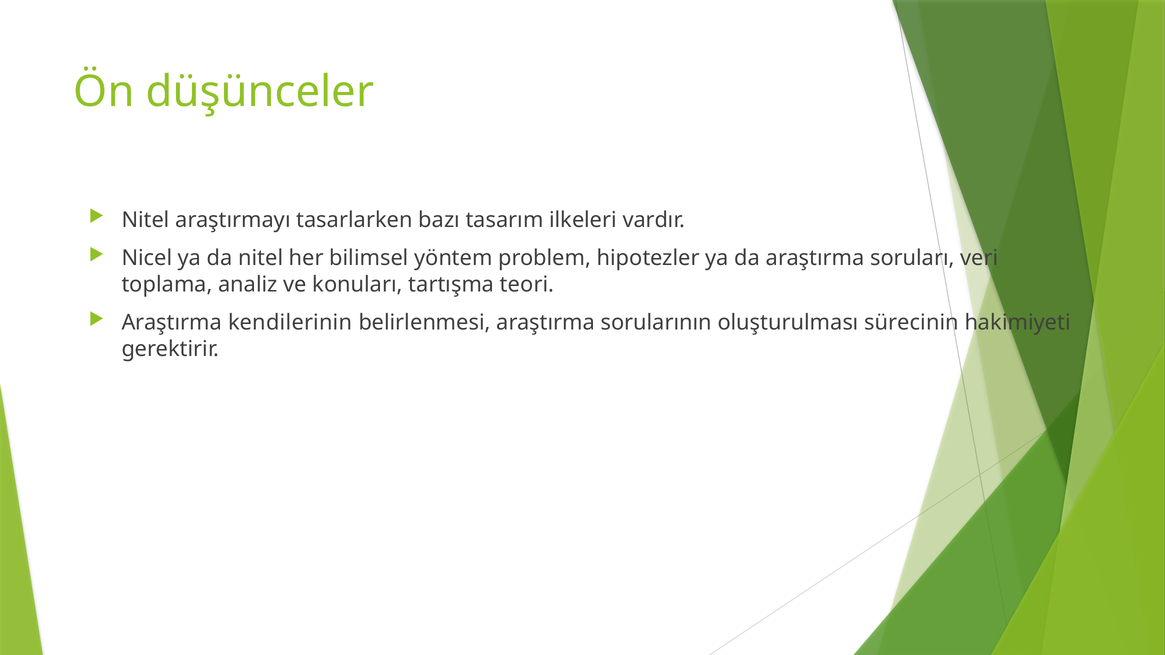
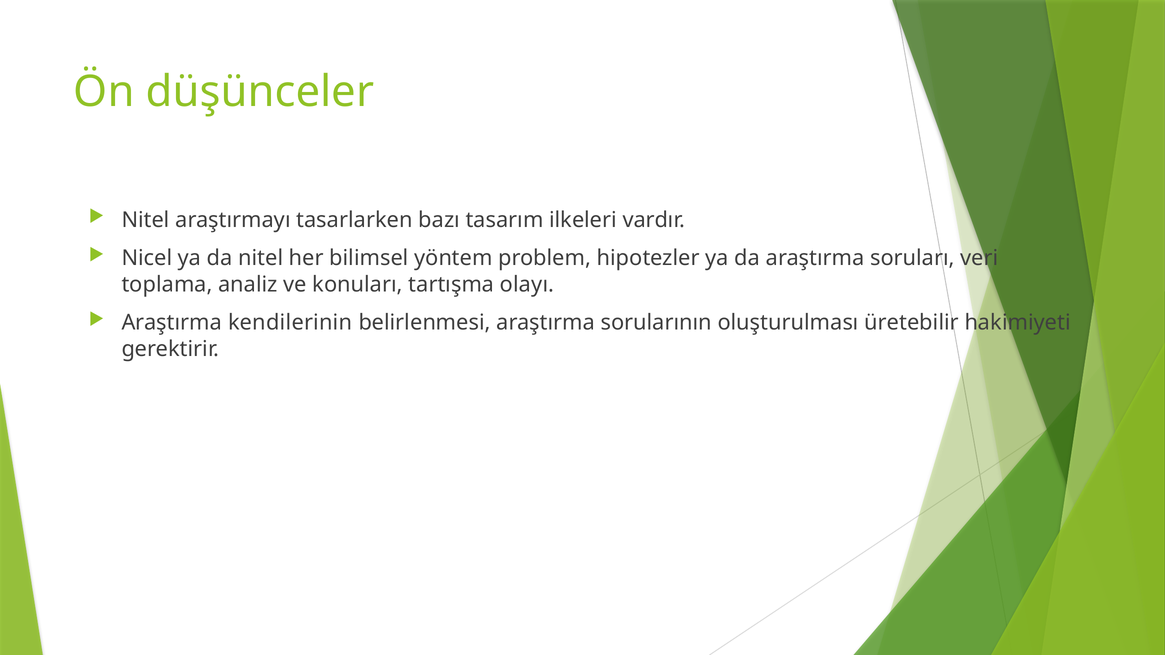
teori: teori -> olayı (527, 285)
sürecinin: sürecinin -> üretebilir (912, 323)
